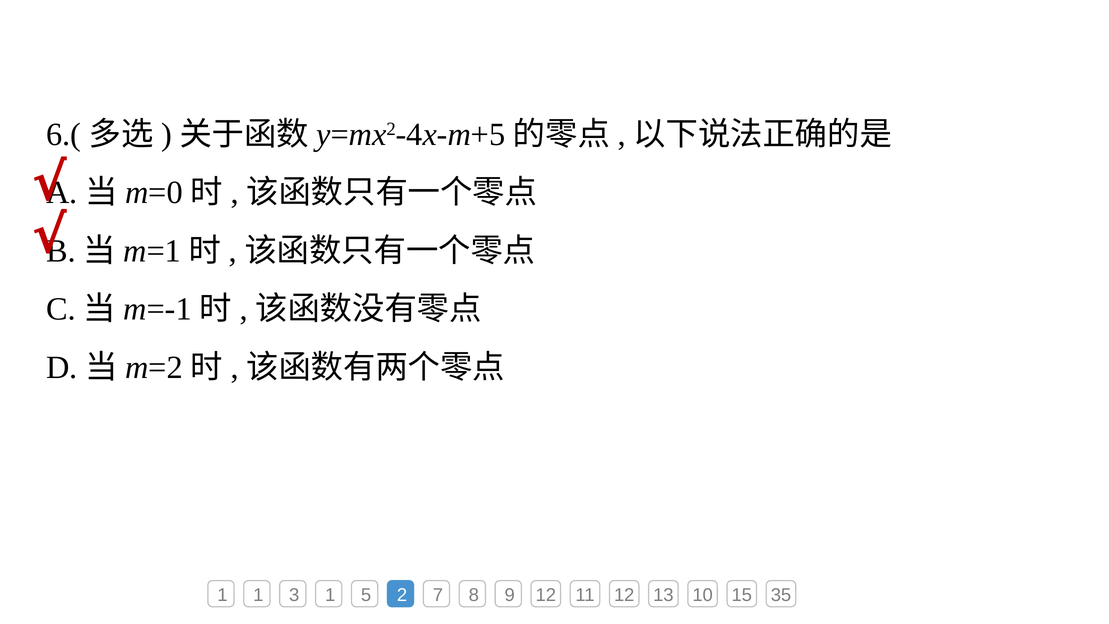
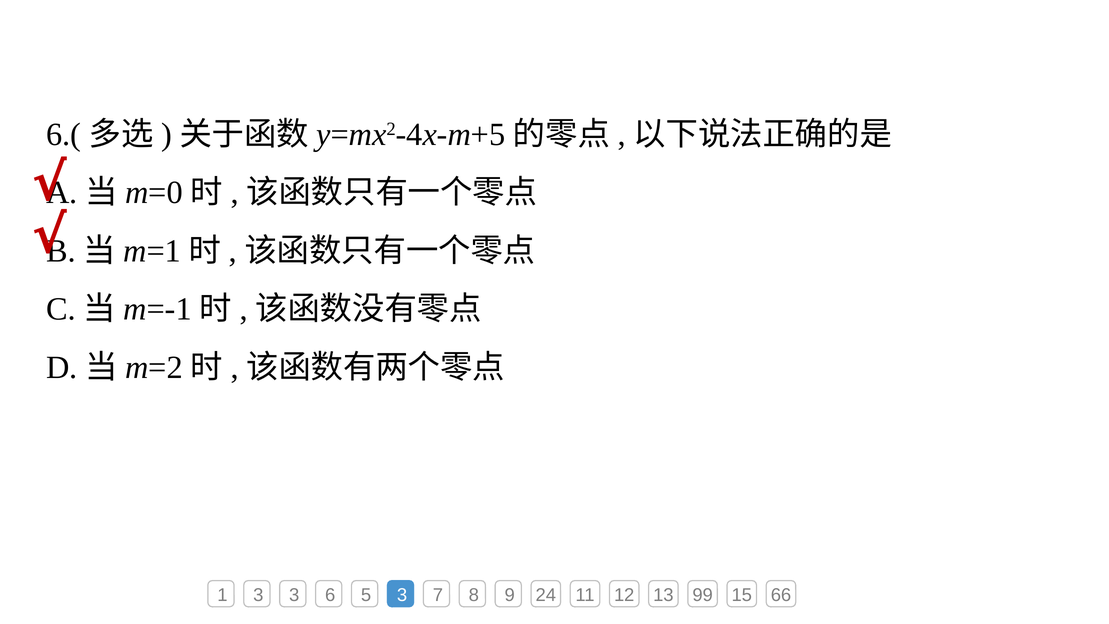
1 1: 1 -> 3 (258, 595)
3 1: 1 -> 6 (330, 595)
5 2: 2 -> 3 (402, 595)
9 12: 12 -> 24 (546, 595)
10: 10 -> 99 (703, 595)
35: 35 -> 66 (781, 595)
